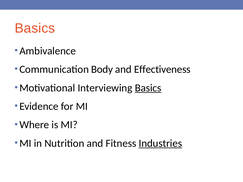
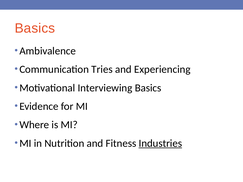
Body: Body -> Tries (102, 69)
Effectiveness: Effectiveness -> Experiencing (162, 69)
Basics underline: present -> none (148, 88)
